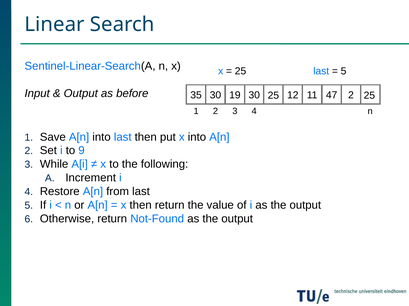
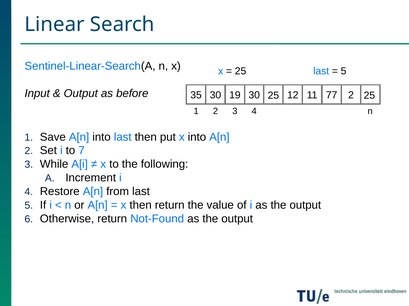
47: 47 -> 77 (332, 95)
9: 9 -> 7 (82, 151)
